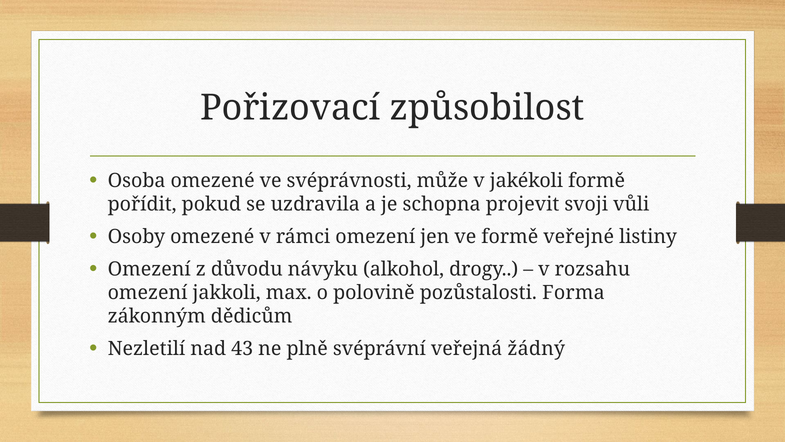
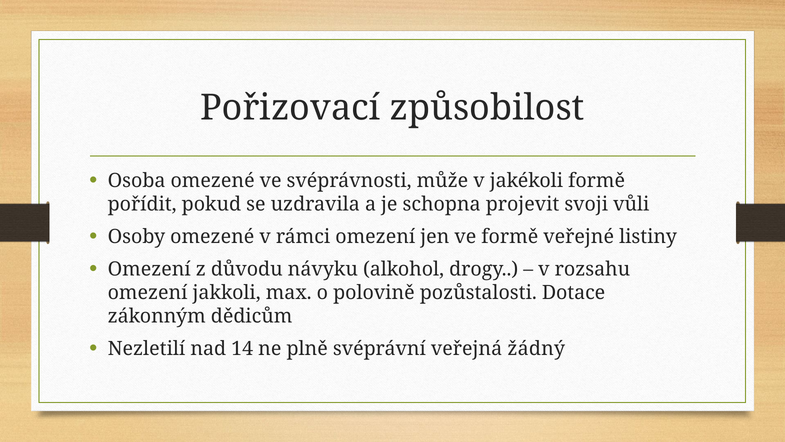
Forma: Forma -> Dotace (574, 293)
43: 43 -> 14 (242, 349)
